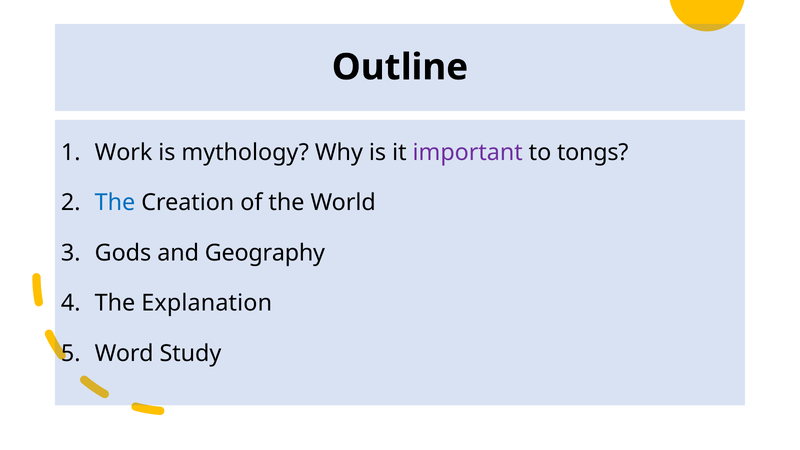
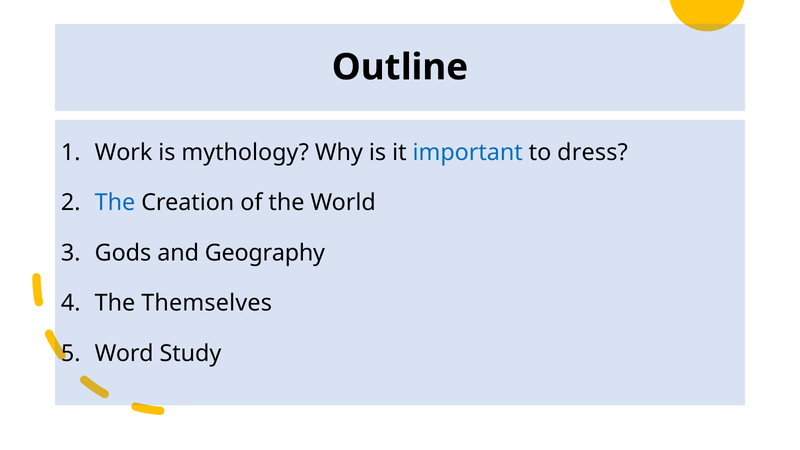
important colour: purple -> blue (468, 152)
tongs: tongs -> dress (593, 152)
Explanation: Explanation -> Themselves (207, 303)
